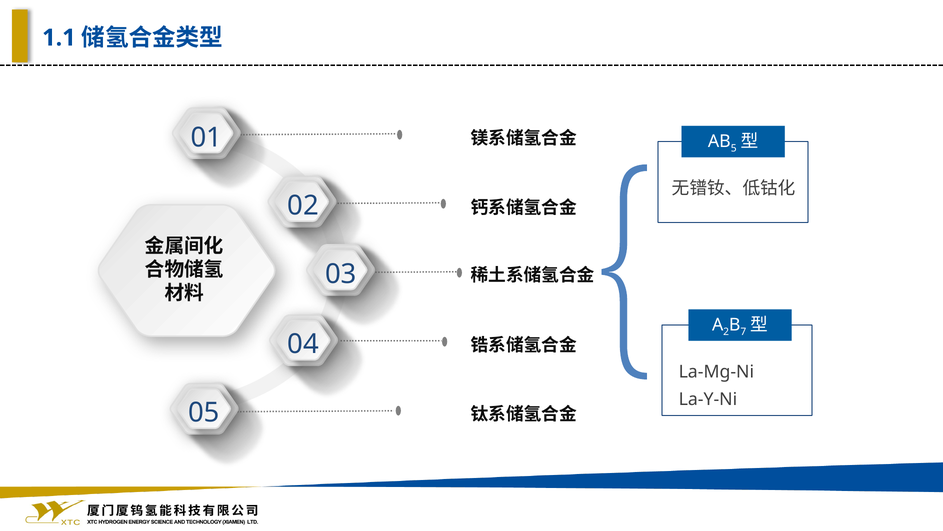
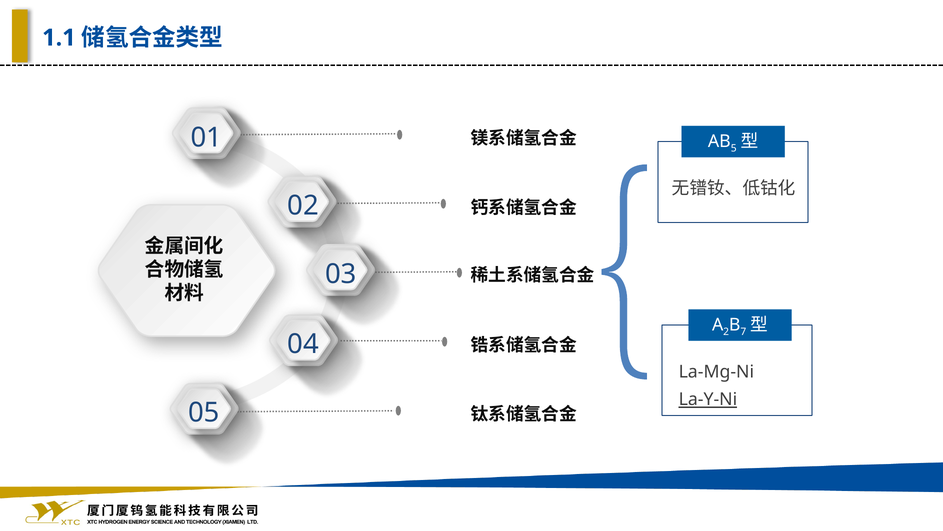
La-Y-Ni underline: none -> present (708, 399)
